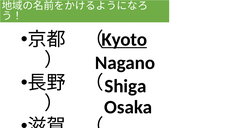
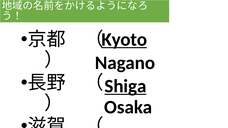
Shiga underline: none -> present (125, 86)
